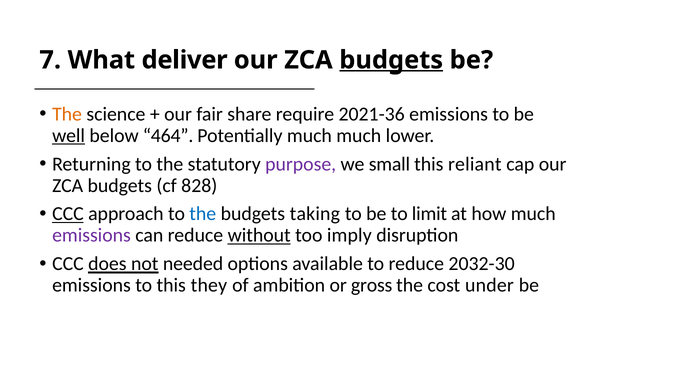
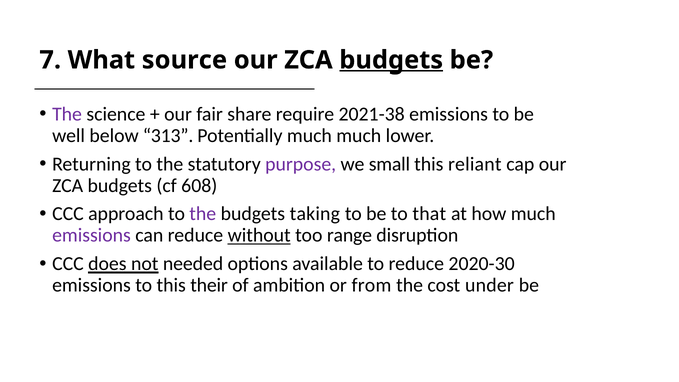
deliver: deliver -> source (184, 60)
The colour: orange -> purple (67, 114)
2021-36: 2021-36 -> 2021-38 (372, 114)
well underline: present -> none (69, 136)
464: 464 -> 313 (168, 136)
828: 828 -> 608 (199, 185)
CCC underline: present -> none (68, 214)
the colour: blue -> purple (203, 214)
limit: limit -> that (429, 214)
imply: imply -> range (349, 235)
2032-30: 2032-30 -> 2020-30 (482, 264)
they: they -> their (209, 285)
gross: gross -> from (371, 285)
